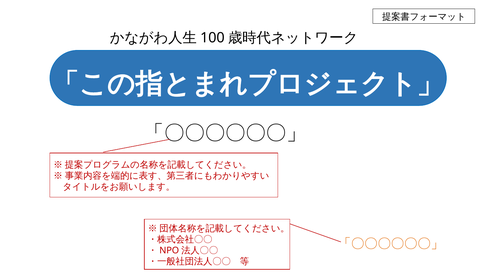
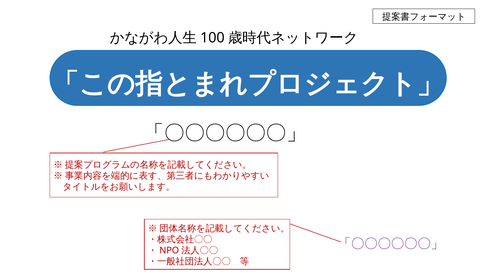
「〇〇〇〇〇〇」 colour: orange -> purple (391, 244)
